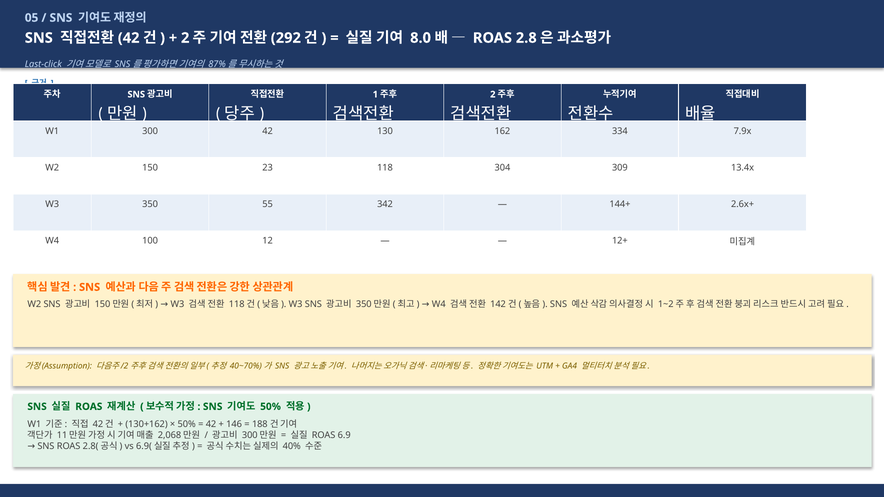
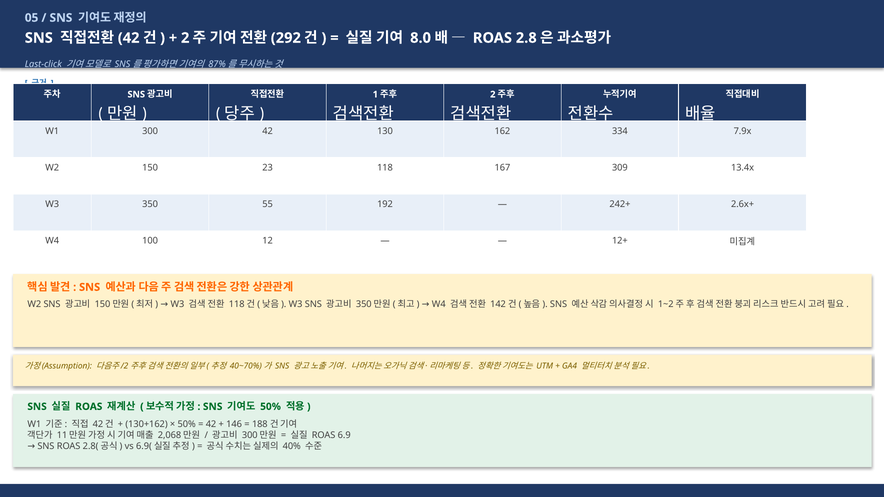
304: 304 -> 167 (502, 168)
342: 342 -> 192 (385, 204)
144+: 144+ -> 242+ (620, 204)
